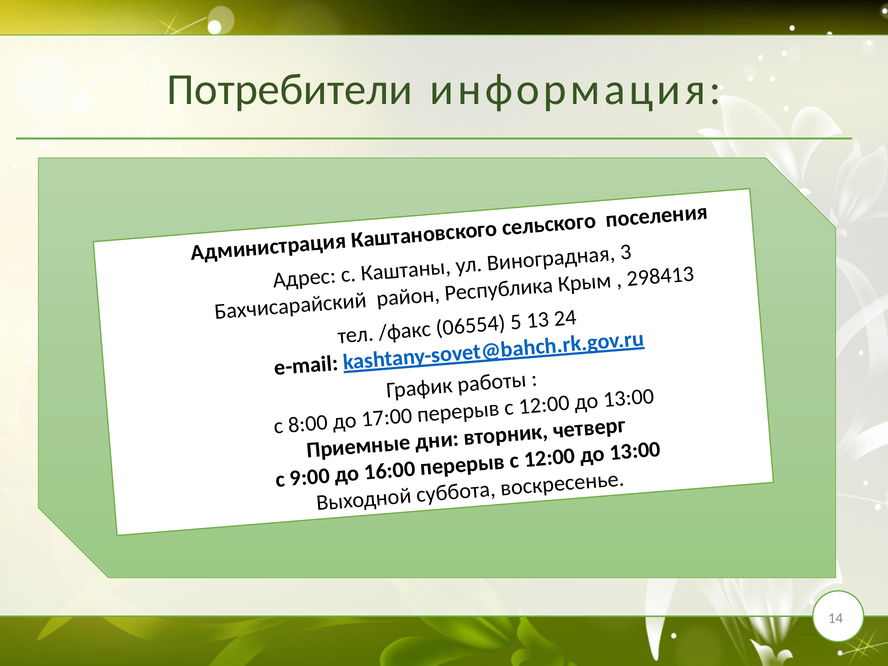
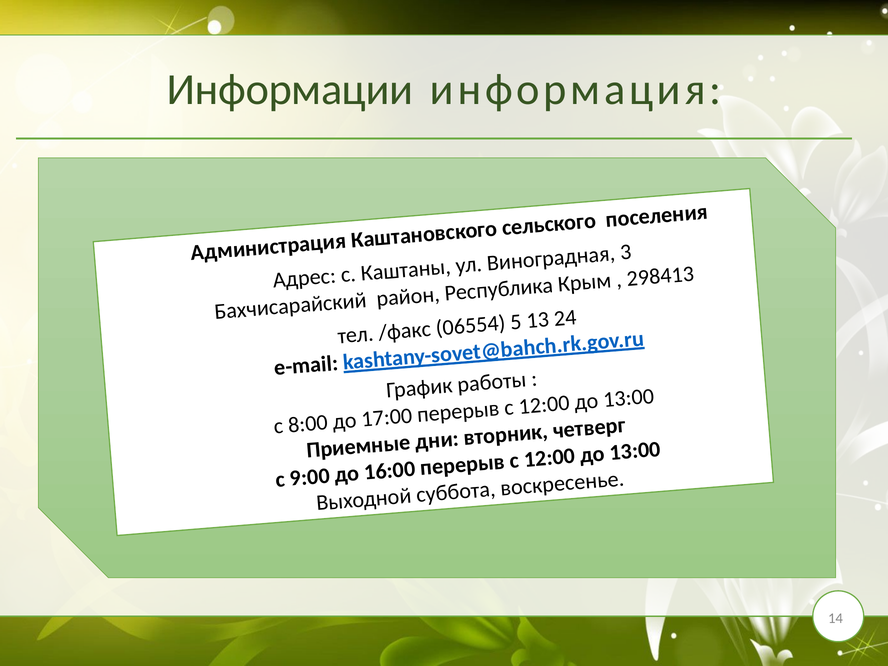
Потребители: Потребители -> Информации (290, 89)
